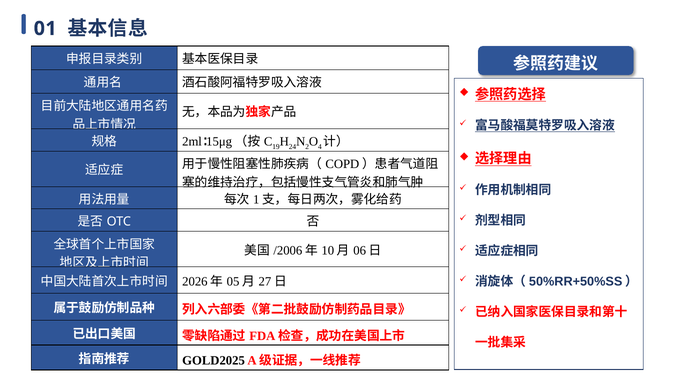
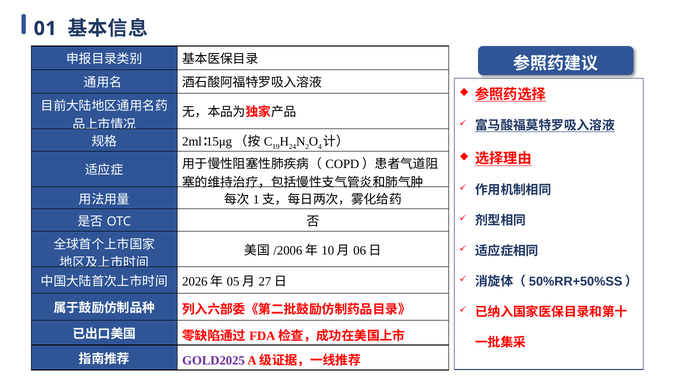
GOLD2025 colour: black -> purple (214, 360)
